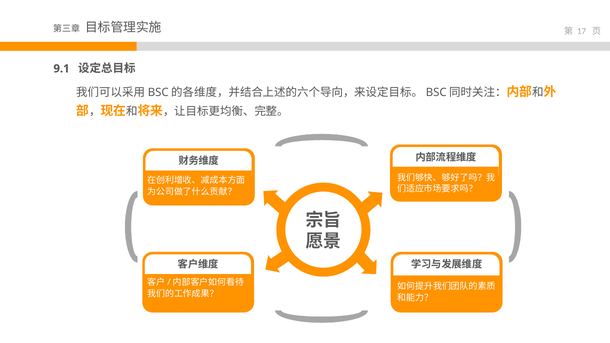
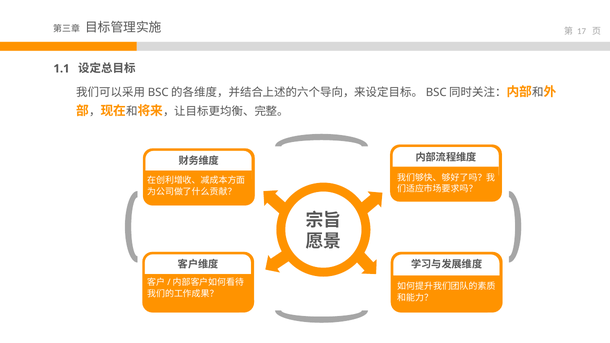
9.1: 9.1 -> 1.1 (62, 69)
